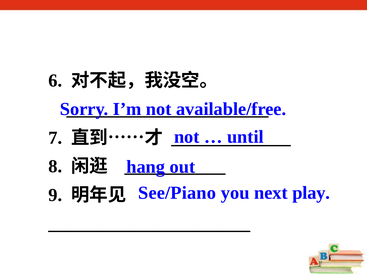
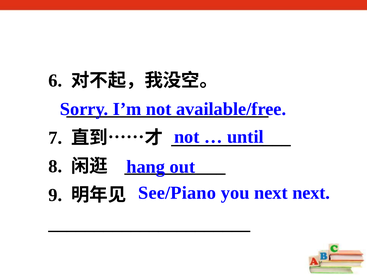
next play: play -> next (311, 193)
